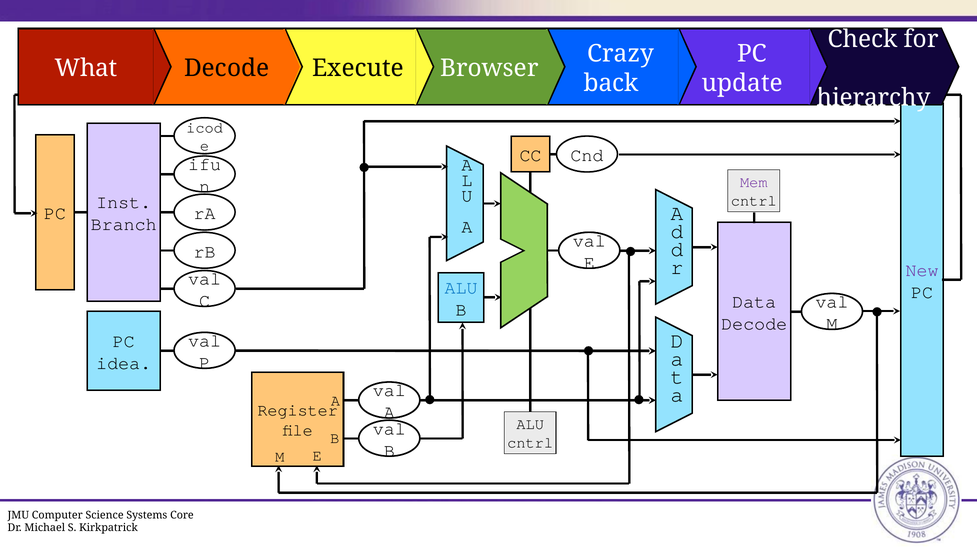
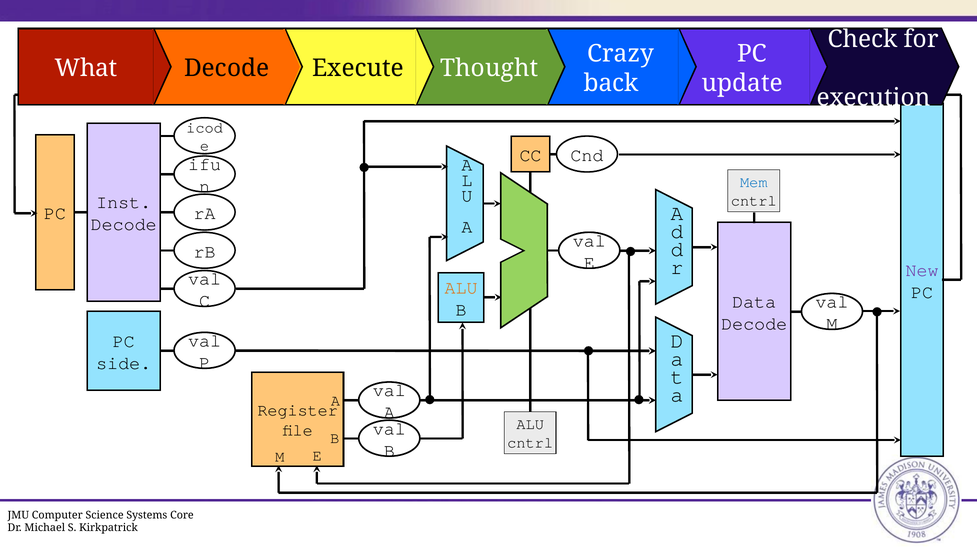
Browser: Browser -> Thought (489, 68)
hierarchy: hierarchy -> execution (874, 98)
Mem colour: purple -> blue (754, 182)
Branch: Branch -> Decode (124, 224)
ALU colour: blue -> orange (461, 288)
idea: idea -> side (124, 363)
